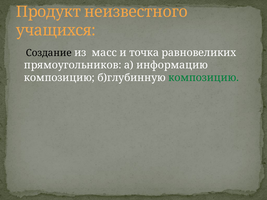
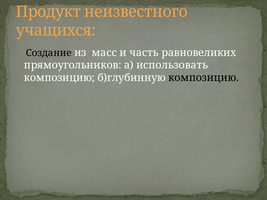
точка: точка -> часть (144, 53)
информацию: информацию -> использовать (172, 65)
композицию colour: green -> black (204, 78)
